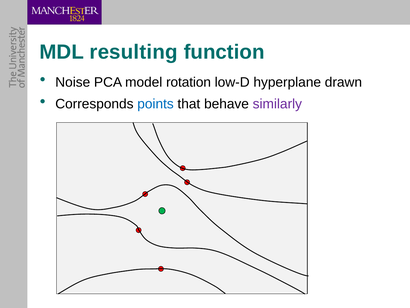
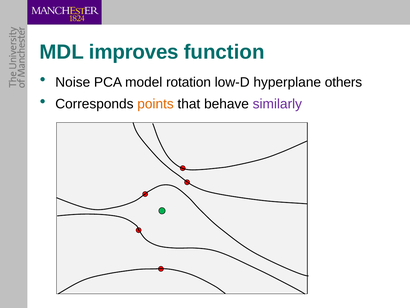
resulting: resulting -> improves (134, 52)
drawn: drawn -> others (343, 82)
points colour: blue -> orange (156, 104)
